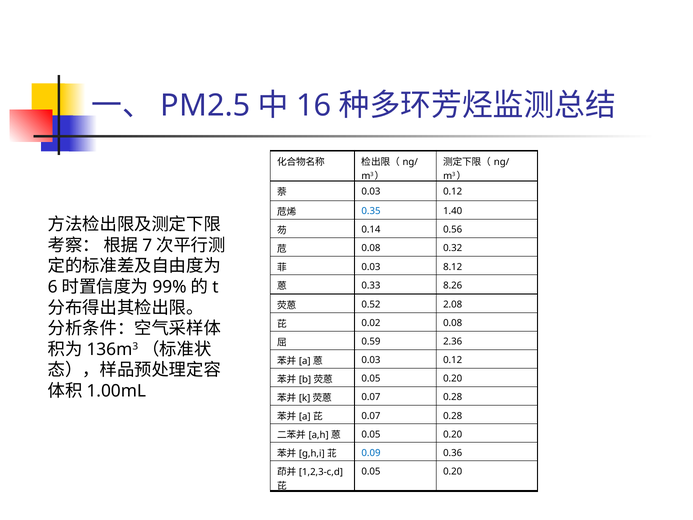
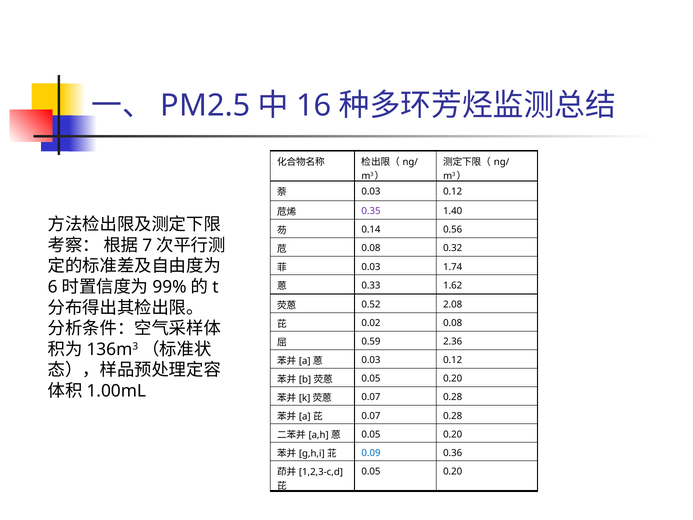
0.35 colour: blue -> purple (371, 211)
8.12: 8.12 -> 1.74 (453, 267)
8.26: 8.26 -> 1.62 (453, 285)
